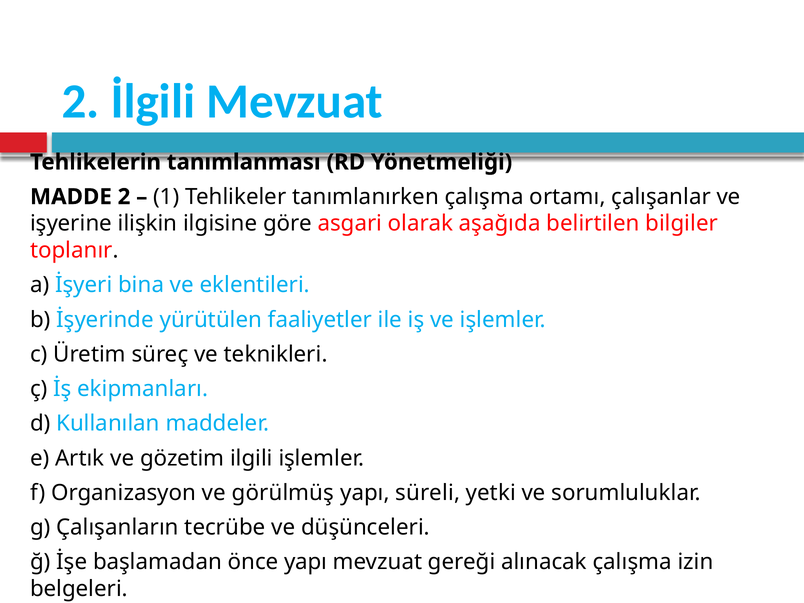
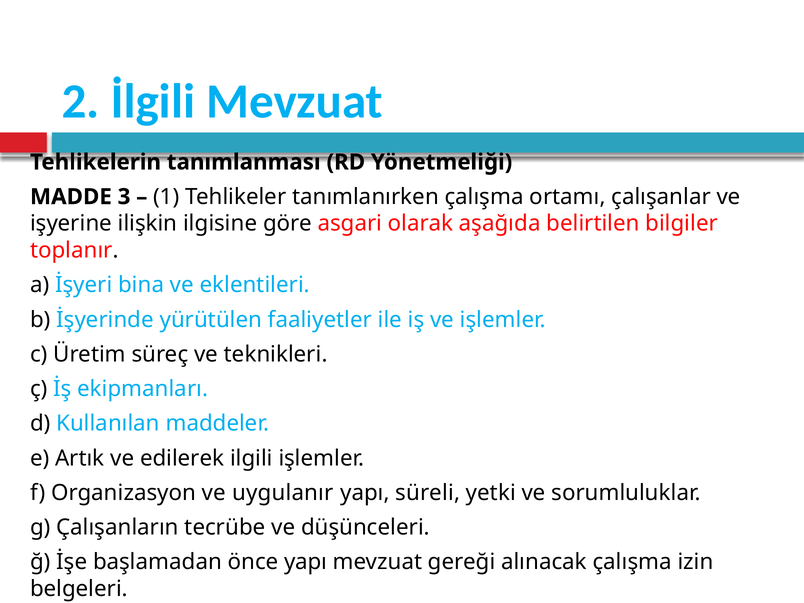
MADDE 2: 2 -> 3 (124, 197)
gözetim: gözetim -> edilerek (182, 458)
görülmüş: görülmüş -> uygulanır (283, 493)
